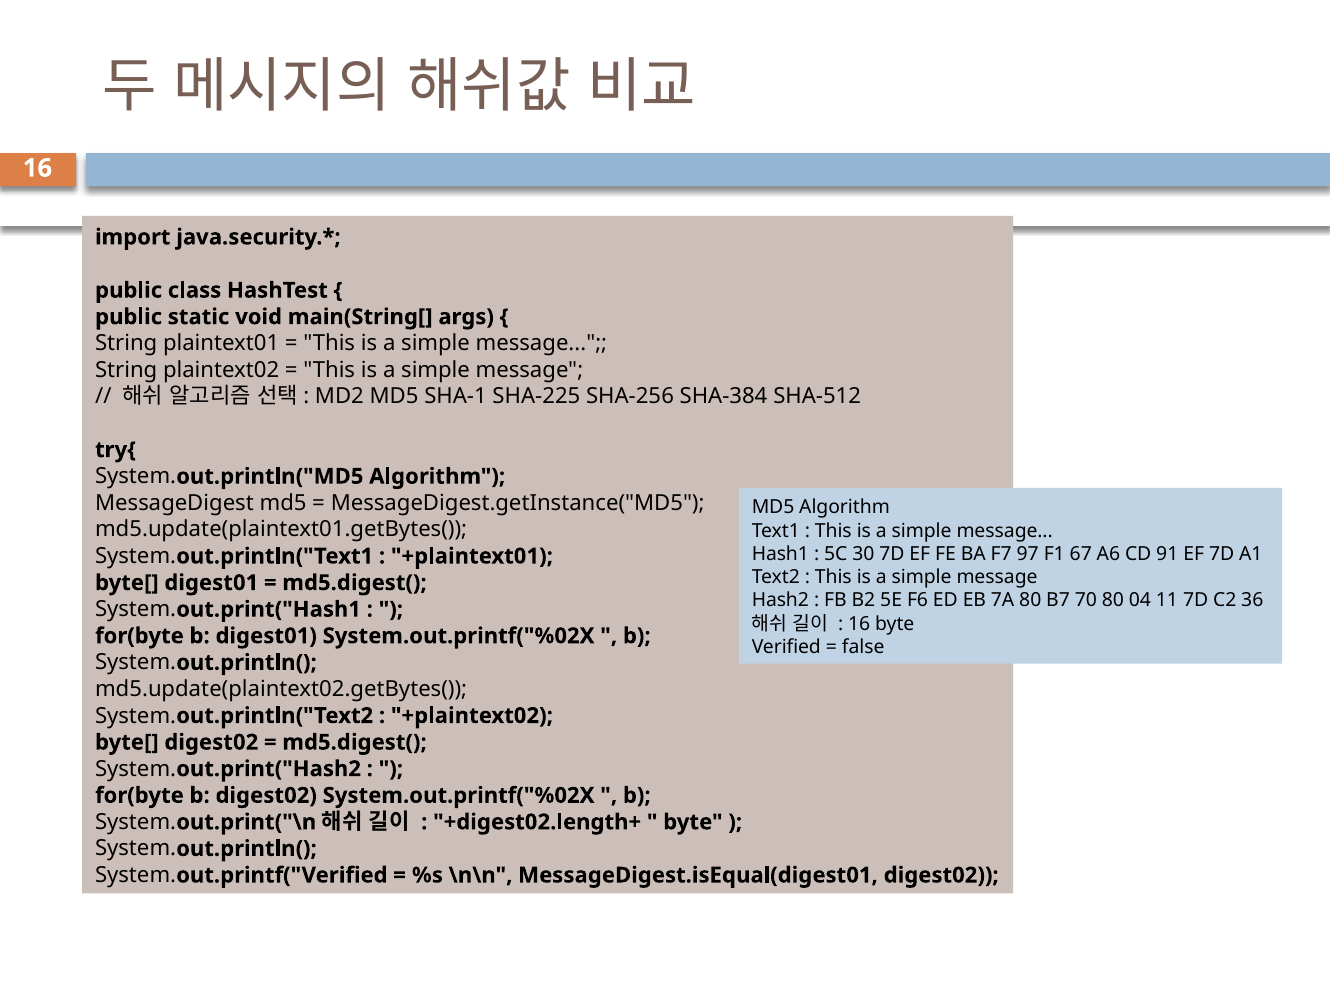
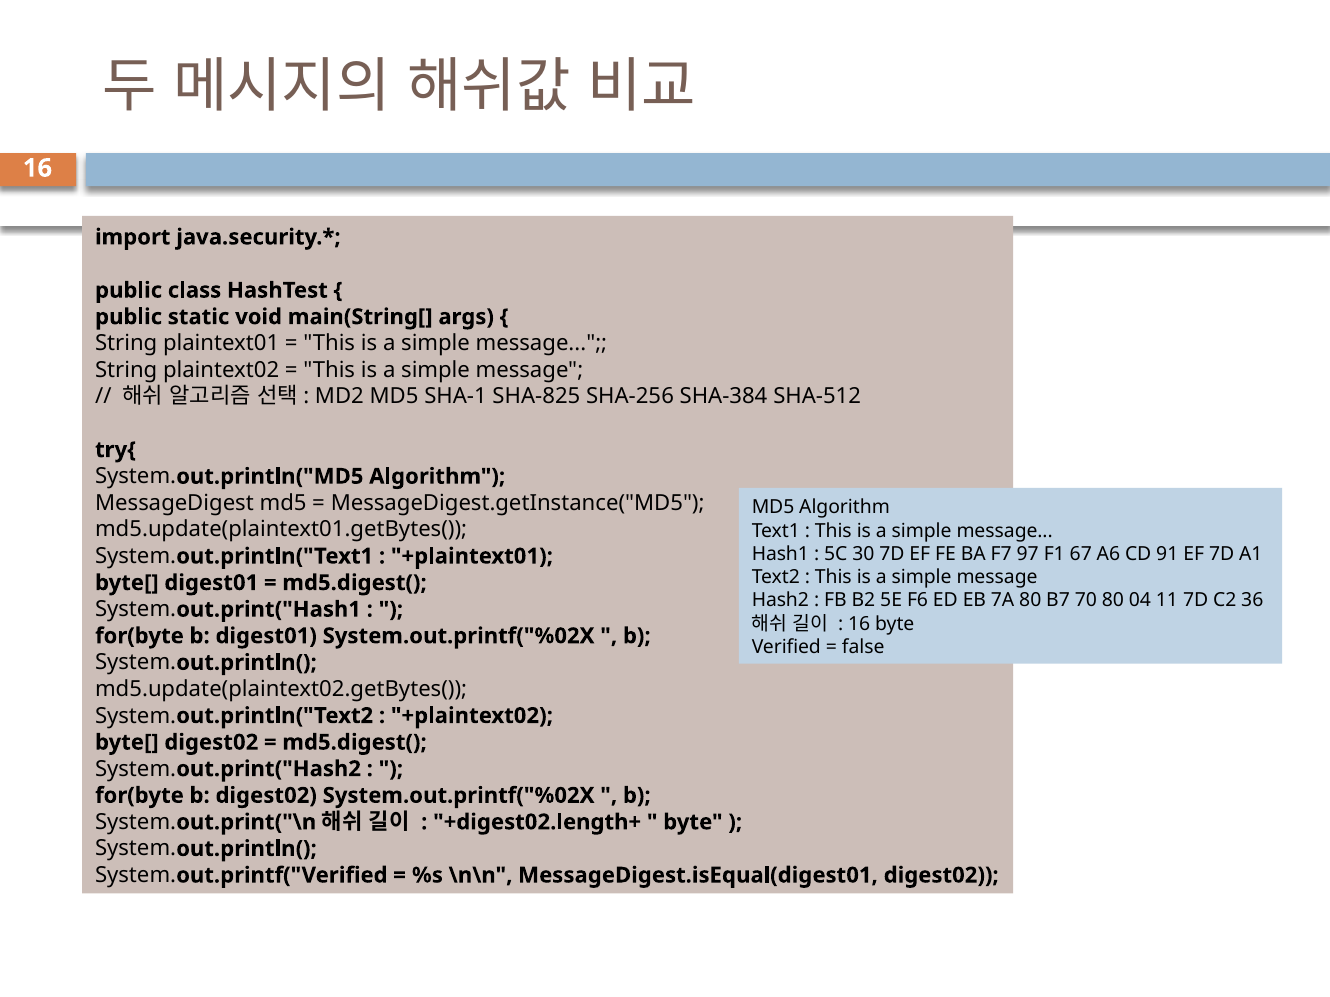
SHA-225: SHA-225 -> SHA-825 (536, 397)
